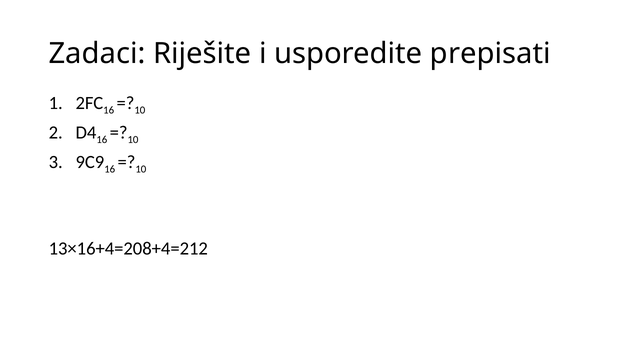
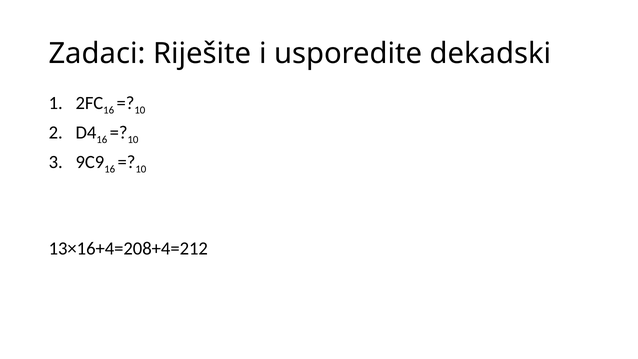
prepisati: prepisati -> dekadski (491, 54)
